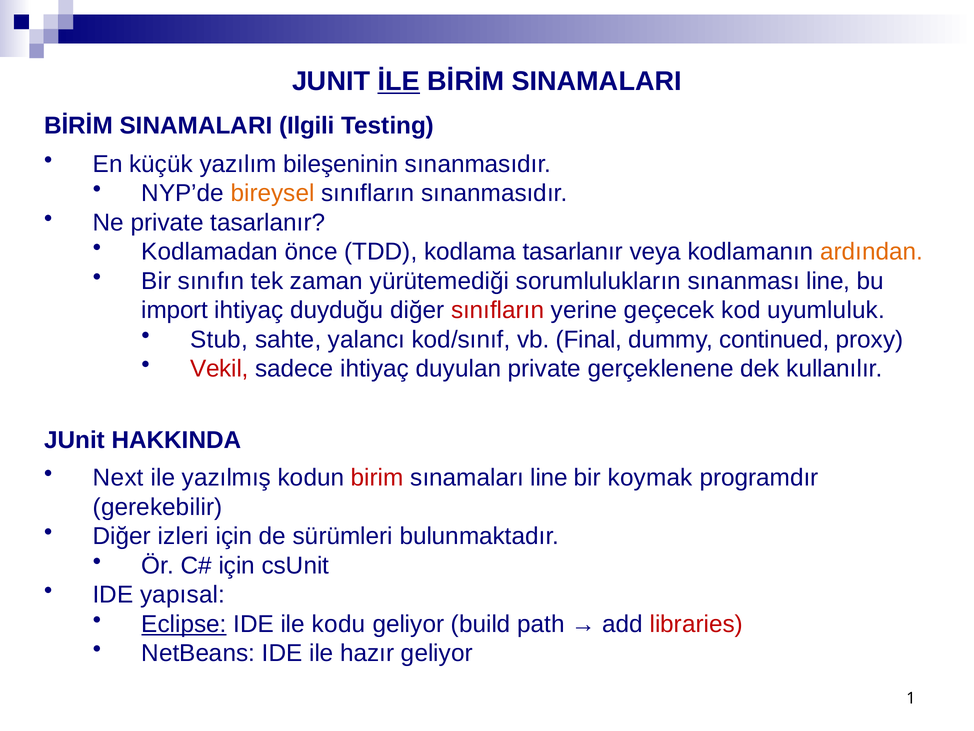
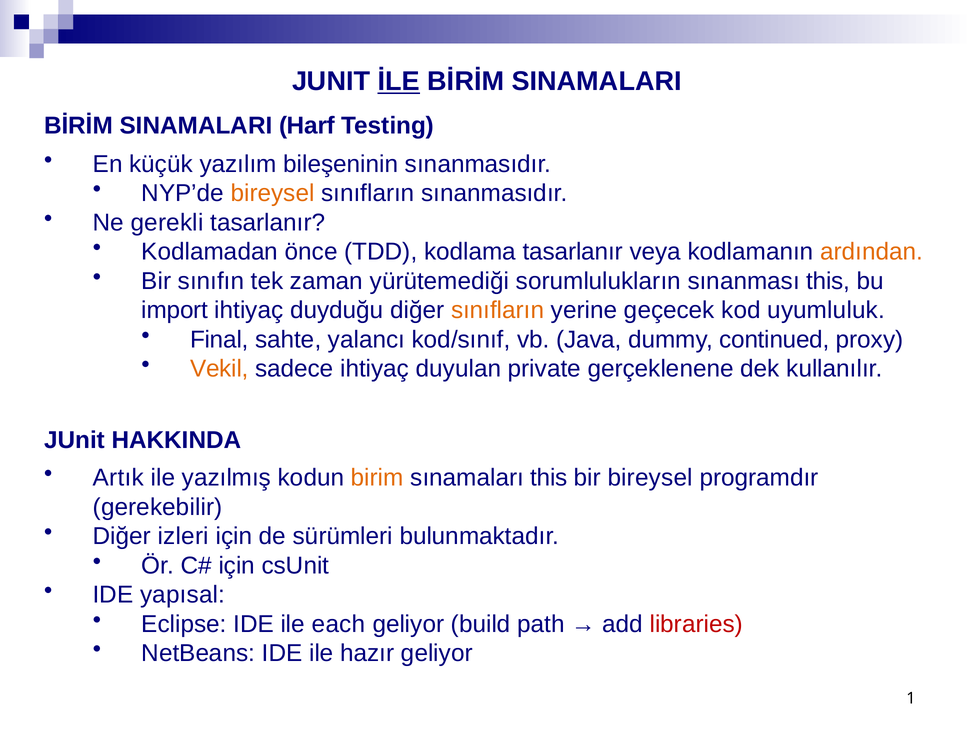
Ilgili: Ilgili -> Harf (307, 126)
Ne private: private -> gerekli (167, 222)
sınanması line: line -> this (828, 281)
sınıfların colour: red -> orange (498, 310)
Stub: Stub -> Final (219, 339)
Final: Final -> Java (589, 339)
Vekil colour: red -> orange (219, 368)
Next: Next -> Artık (118, 478)
birim colour: red -> orange (377, 478)
sınamaları line: line -> this (549, 478)
bir koymak: koymak -> bireysel (650, 478)
Eclipse underline: present -> none (184, 624)
kodu: kodu -> each (339, 624)
